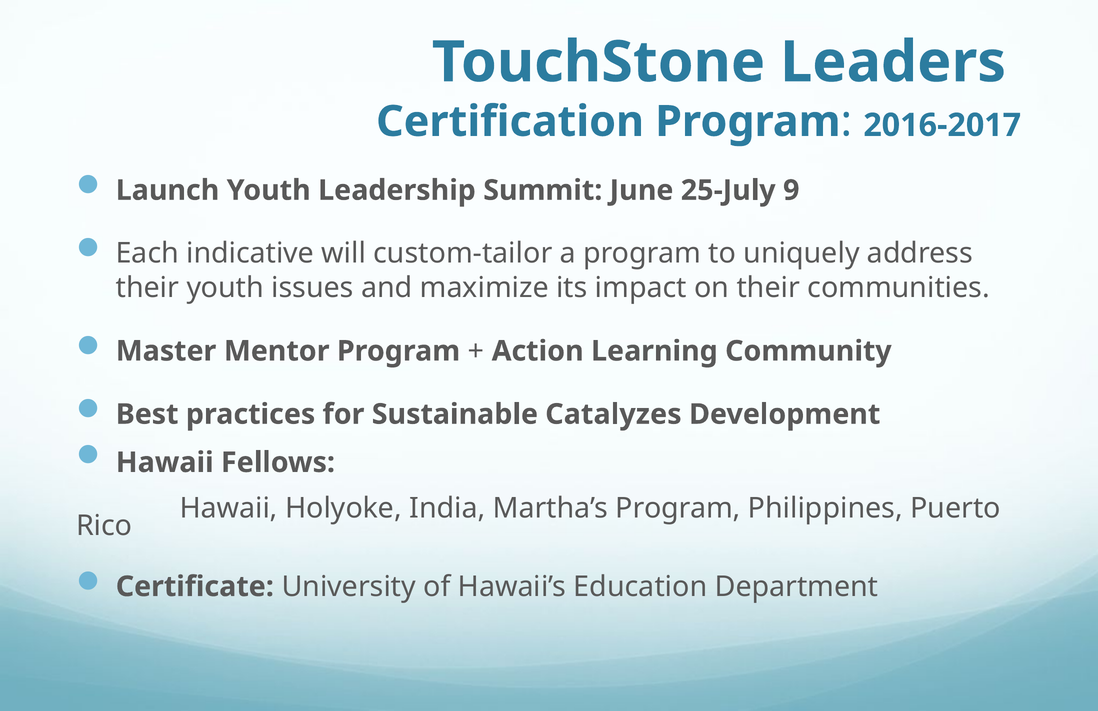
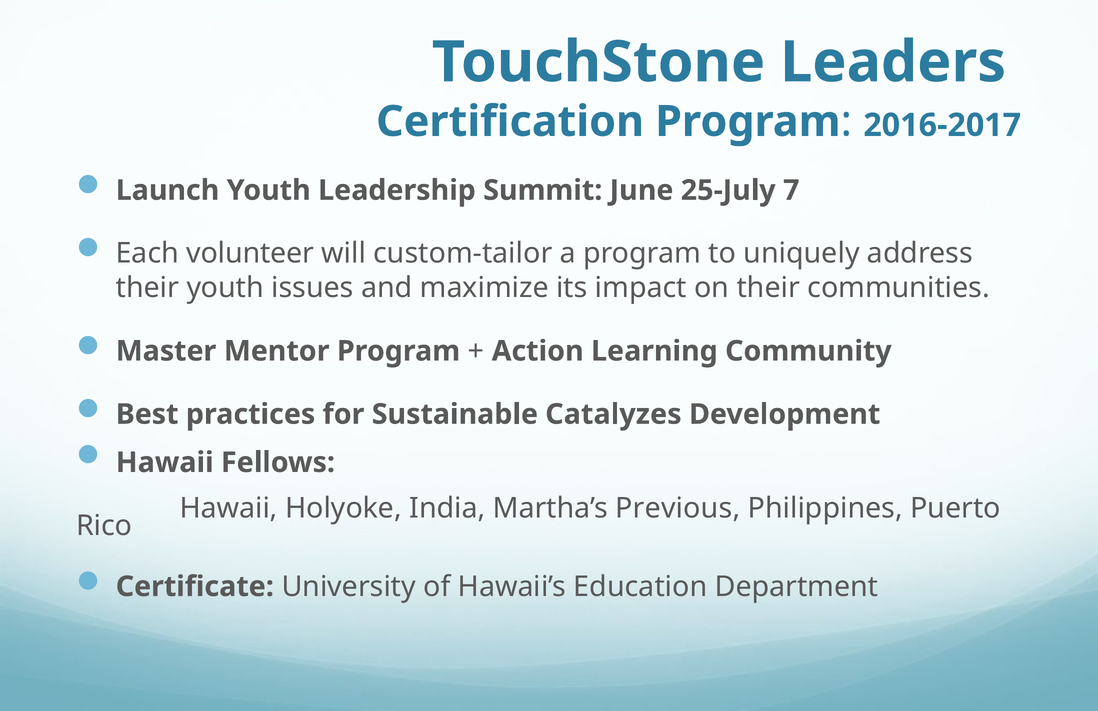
9: 9 -> 7 (791, 190)
indicative: indicative -> volunteer (250, 253)
Martha’s Program: Program -> Previous (678, 508)
